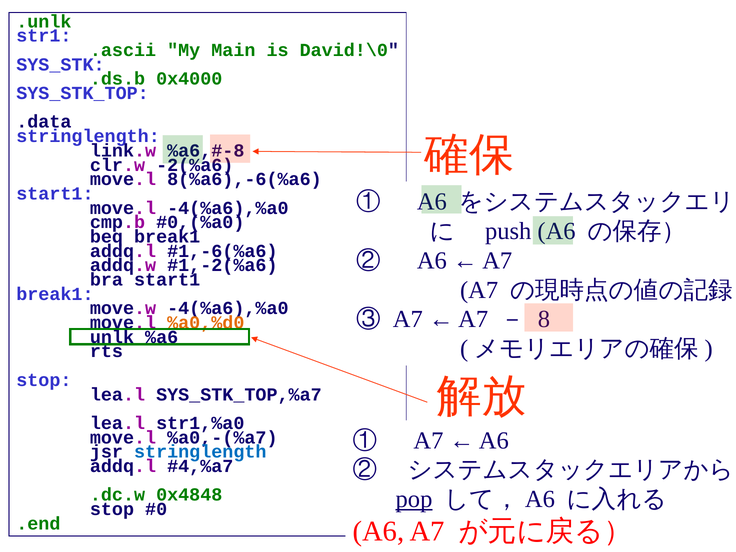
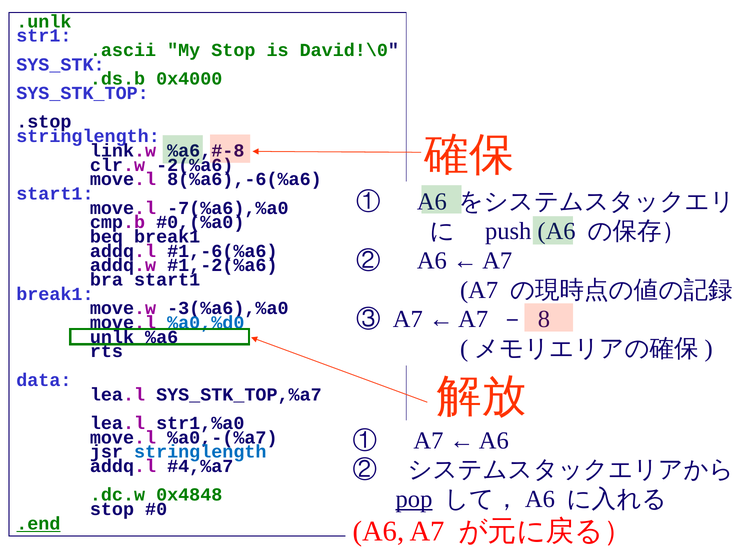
My Main: Main -> Stop (233, 50)
.data: .data -> .stop (44, 122)
move.l -4(%a6),%a0: -4(%a6),%a0 -> -7(%a6),%a0 (228, 208)
move.w -4(%a6),%a0: -4(%a6),%a0 -> -3(%a6),%a0 (228, 308)
%a0,%d0 colour: orange -> blue (206, 323)
stop: stop -> data (44, 380)
.end underline: none -> present (38, 524)
